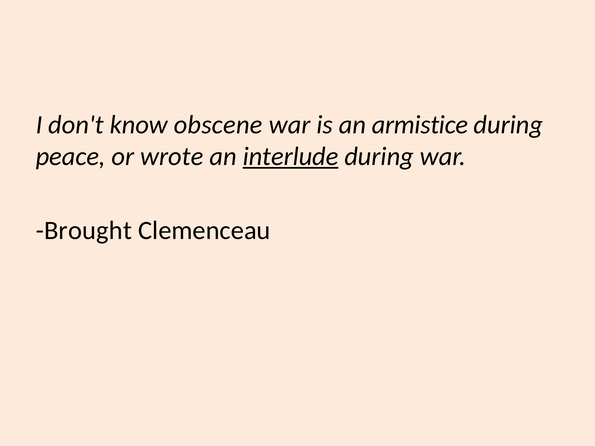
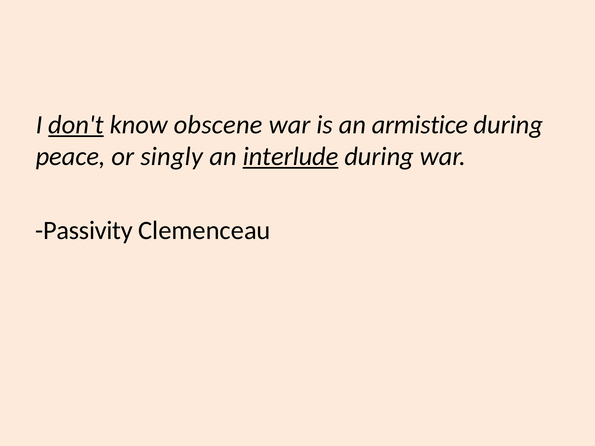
don't underline: none -> present (76, 125)
wrote: wrote -> singly (172, 157)
Brought: Brought -> Passivity (84, 231)
